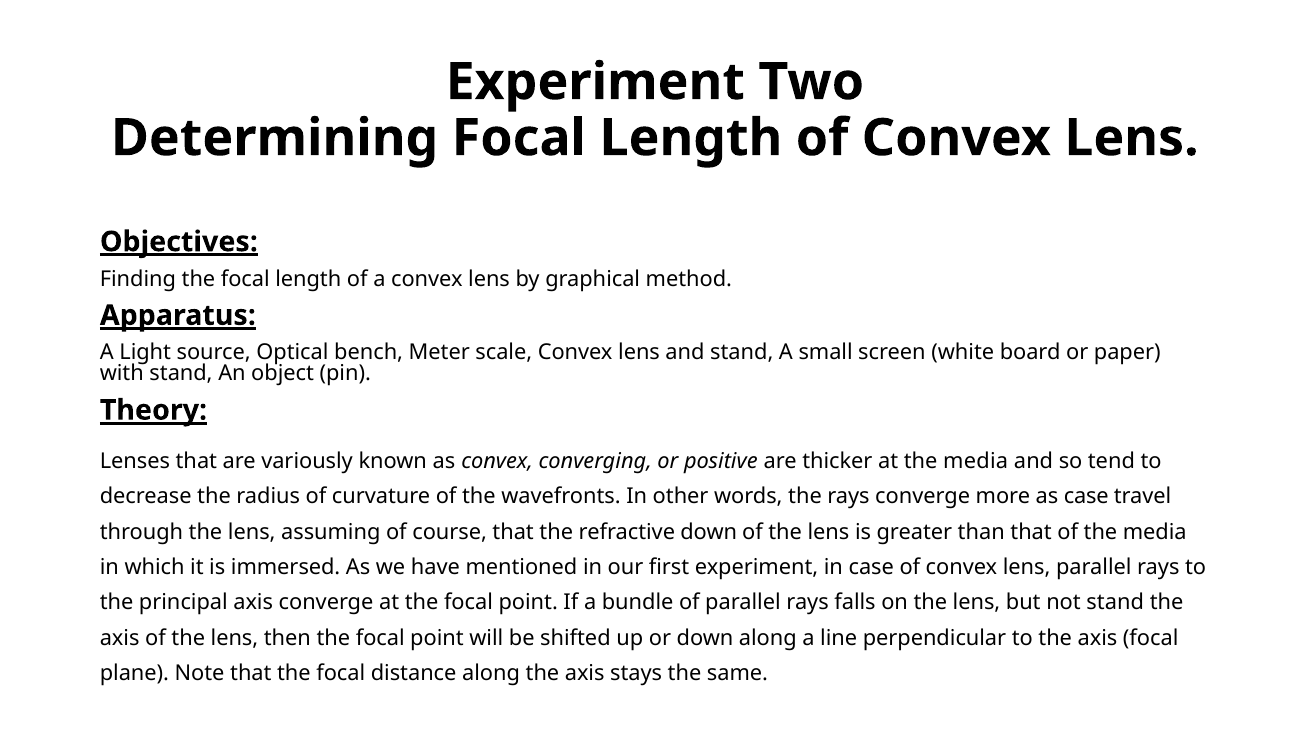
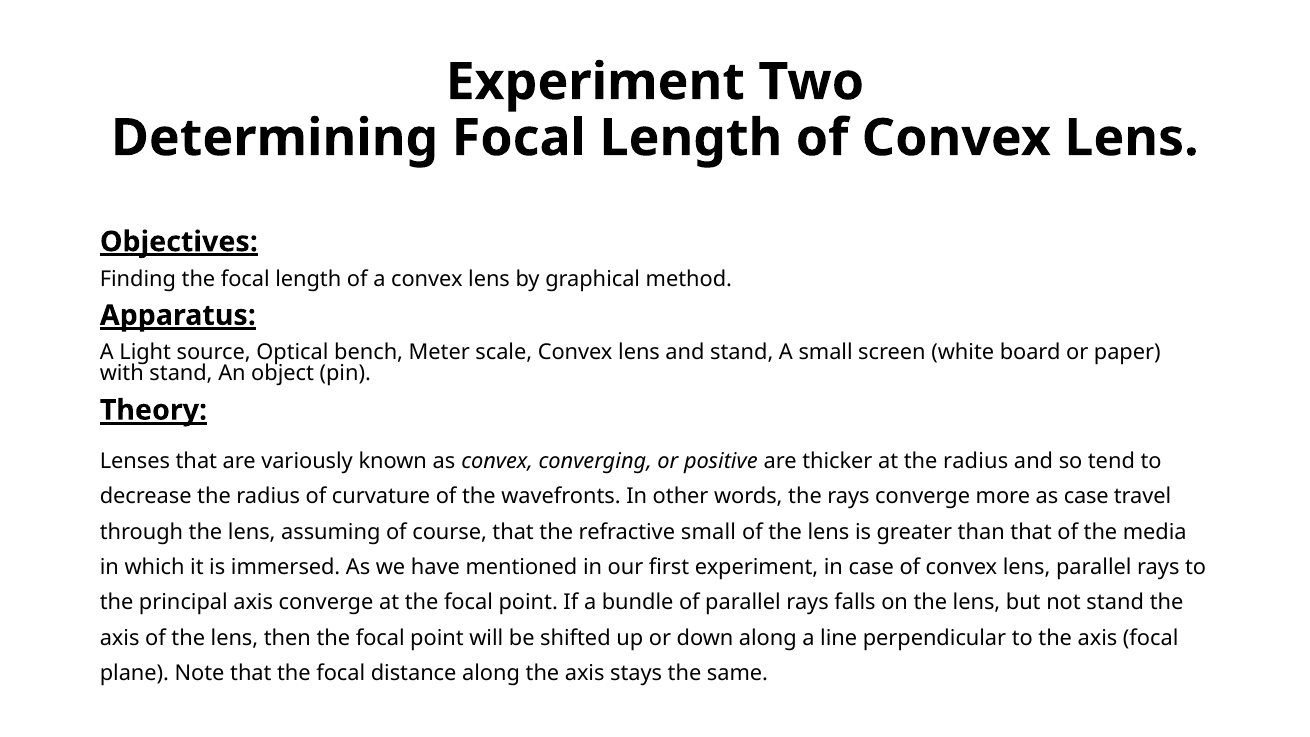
at the media: media -> radius (976, 461)
refractive down: down -> small (709, 532)
